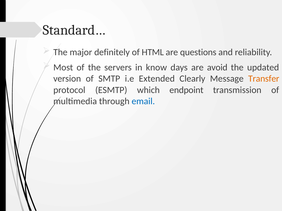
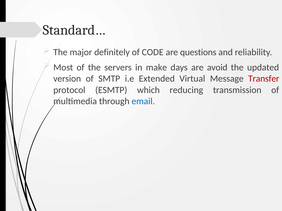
HTML: HTML -> CODE (153, 52)
know: know -> make (156, 68)
Clearly: Clearly -> Virtual (192, 79)
Transfer colour: orange -> red (264, 79)
endpoint: endpoint -> reducing (186, 90)
